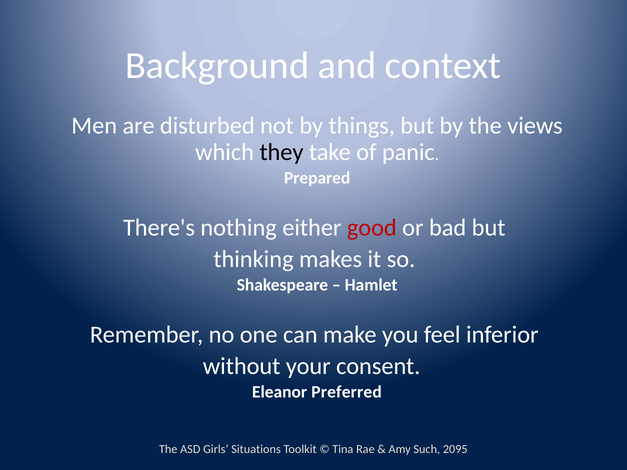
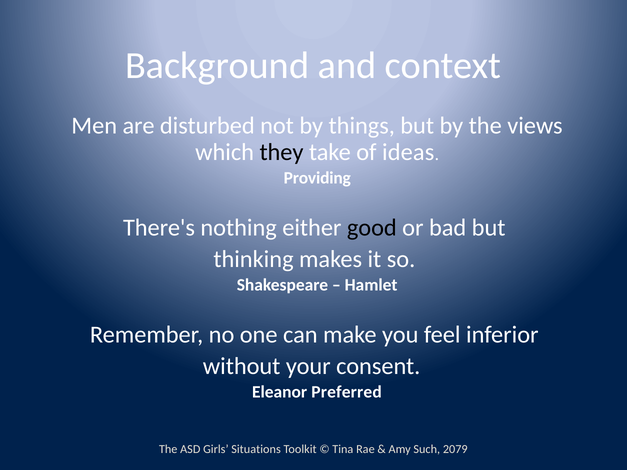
panic: panic -> ideas (408, 152)
Prepared: Prepared -> Providing (317, 178)
good colour: red -> black (372, 228)
2095: 2095 -> 2079 (455, 449)
